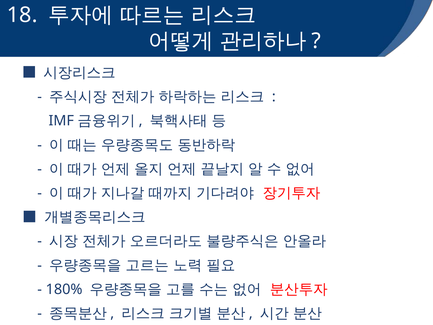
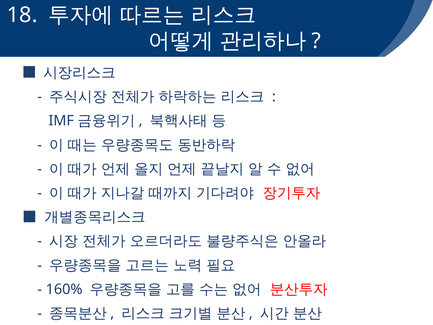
180%: 180% -> 160% (64, 289)
